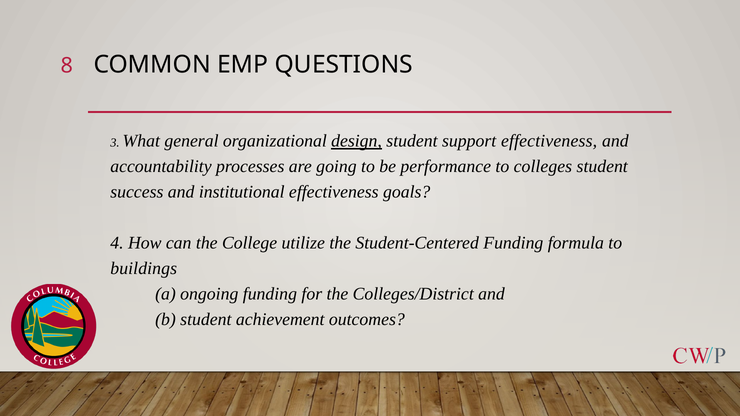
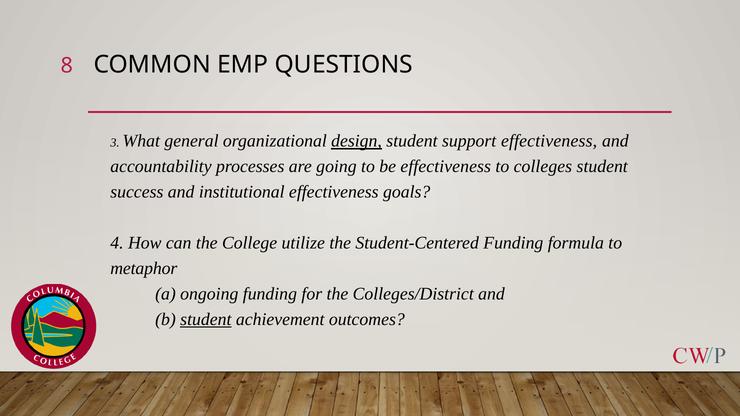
be performance: performance -> effectiveness (446, 167)
buildings: buildings -> metaphor (144, 269)
student underline: none -> present (206, 320)
